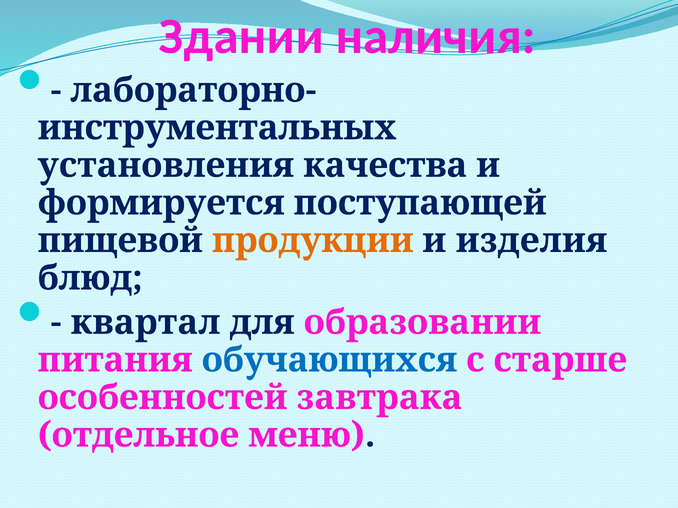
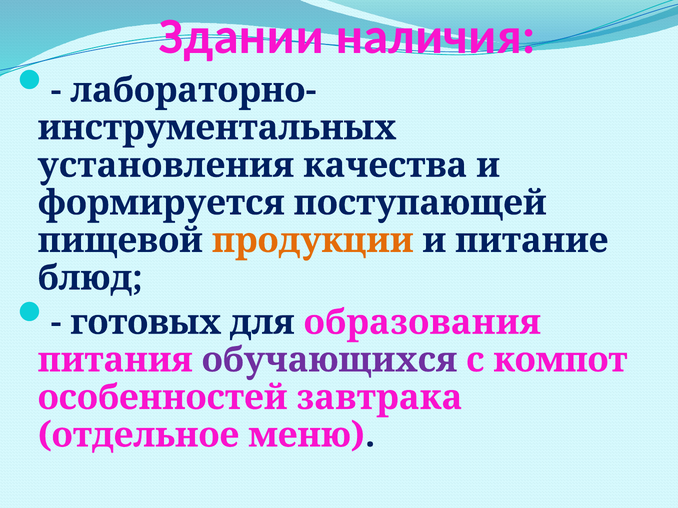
изделия: изделия -> питание (532, 241)
квартал: квартал -> готовых (146, 323)
образовании: образовании -> образования (422, 323)
обучающихся colour: blue -> purple (329, 360)
старше: старше -> компот (561, 360)
